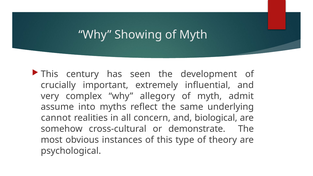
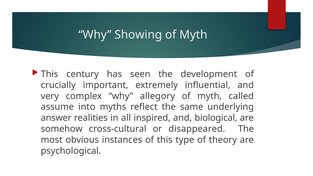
admit: admit -> called (241, 96)
cannot: cannot -> answer (56, 118)
concern: concern -> inspired (152, 118)
demonstrate: demonstrate -> disappeared (197, 129)
